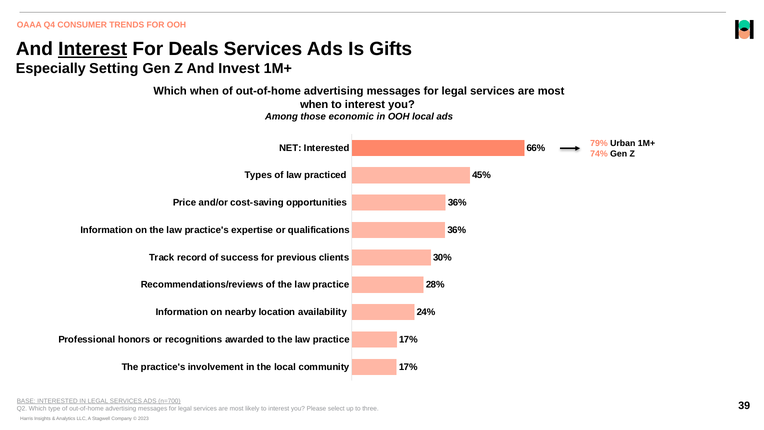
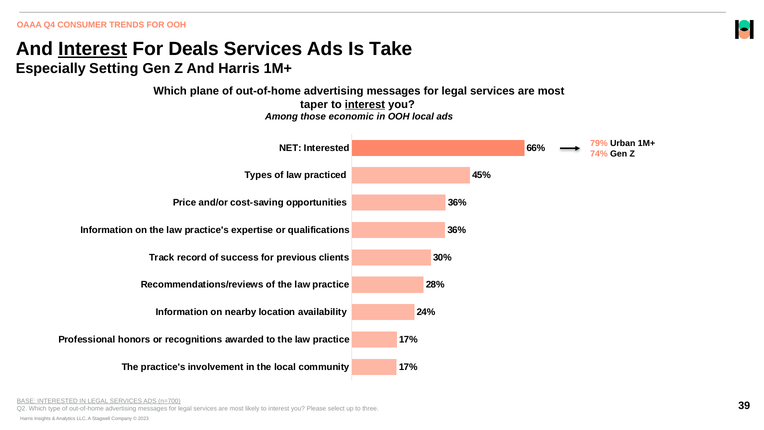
Gifts: Gifts -> Take (391, 49)
And Invest: Invest -> Harris (239, 69)
Which when: when -> plane (204, 91)
when: when -> taper (314, 104)
interest underline: none -> present (365, 104)
